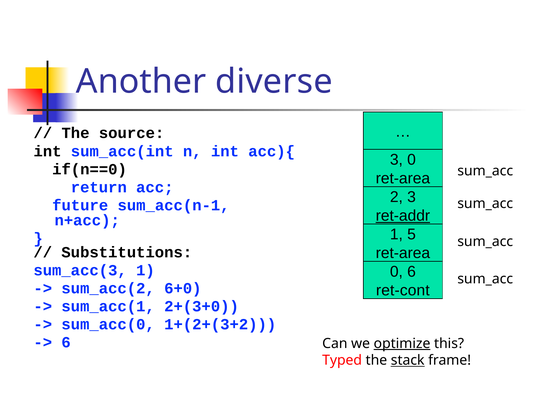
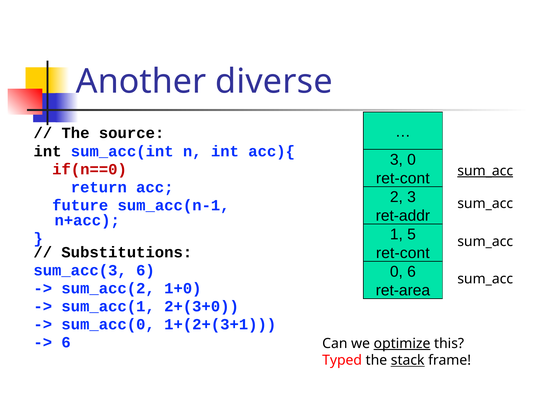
if(n==0 colour: black -> red (90, 169)
sum_acc underline: none -> present (485, 170)
ret-area: ret-area -> ret-cont (403, 178)
ret-addr underline: present -> none (403, 215)
ret-area: ret-area -> ret-cont (403, 253)
sum_acc(3 1: 1 -> 6 (145, 270)
6+0: 6+0 -> 1+0 (183, 288)
ret-cont: ret-cont -> ret-area (403, 290)
1+(2+(3+2: 1+(2+(3+2 -> 1+(2+(3+1 (220, 324)
